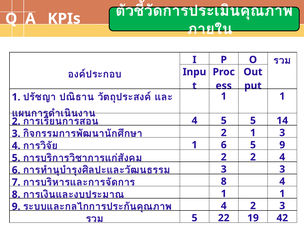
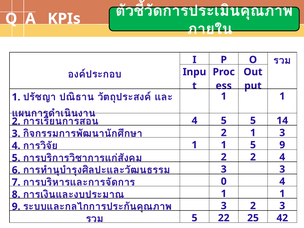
6: 6 -> 1 (224, 145)
8: 8 -> 0 (224, 181)
4: 4 -> 3 (224, 206)
19: 19 -> 25 (253, 218)
